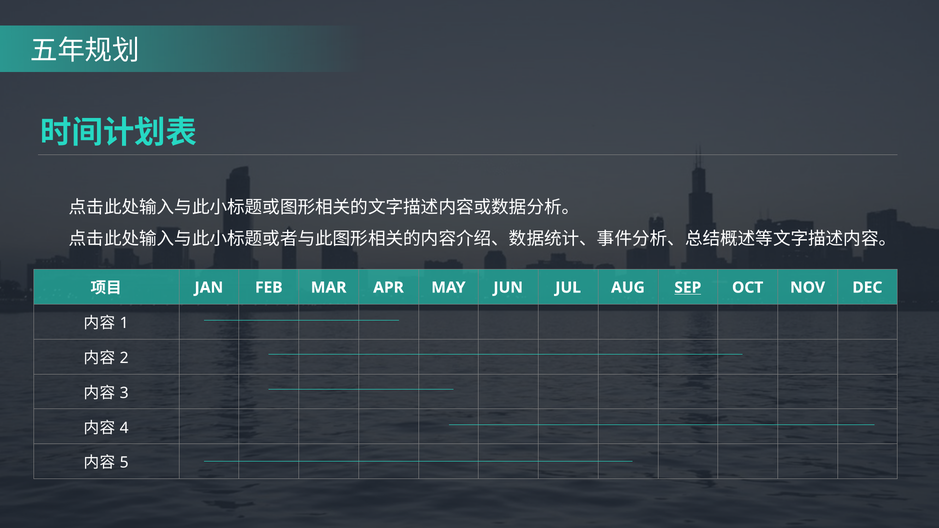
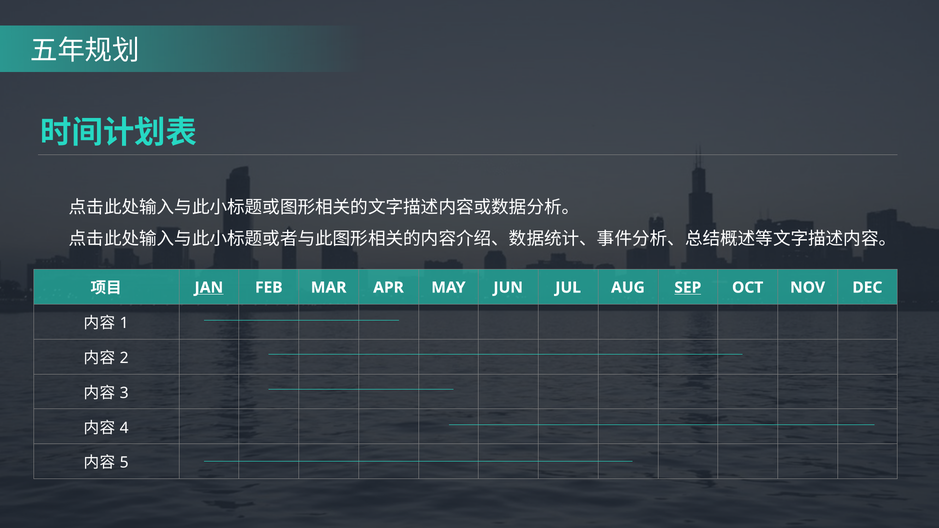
JAN underline: none -> present (209, 288)
